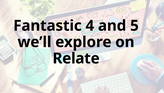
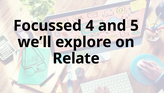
Fantastic: Fantastic -> Focussed (47, 26)
